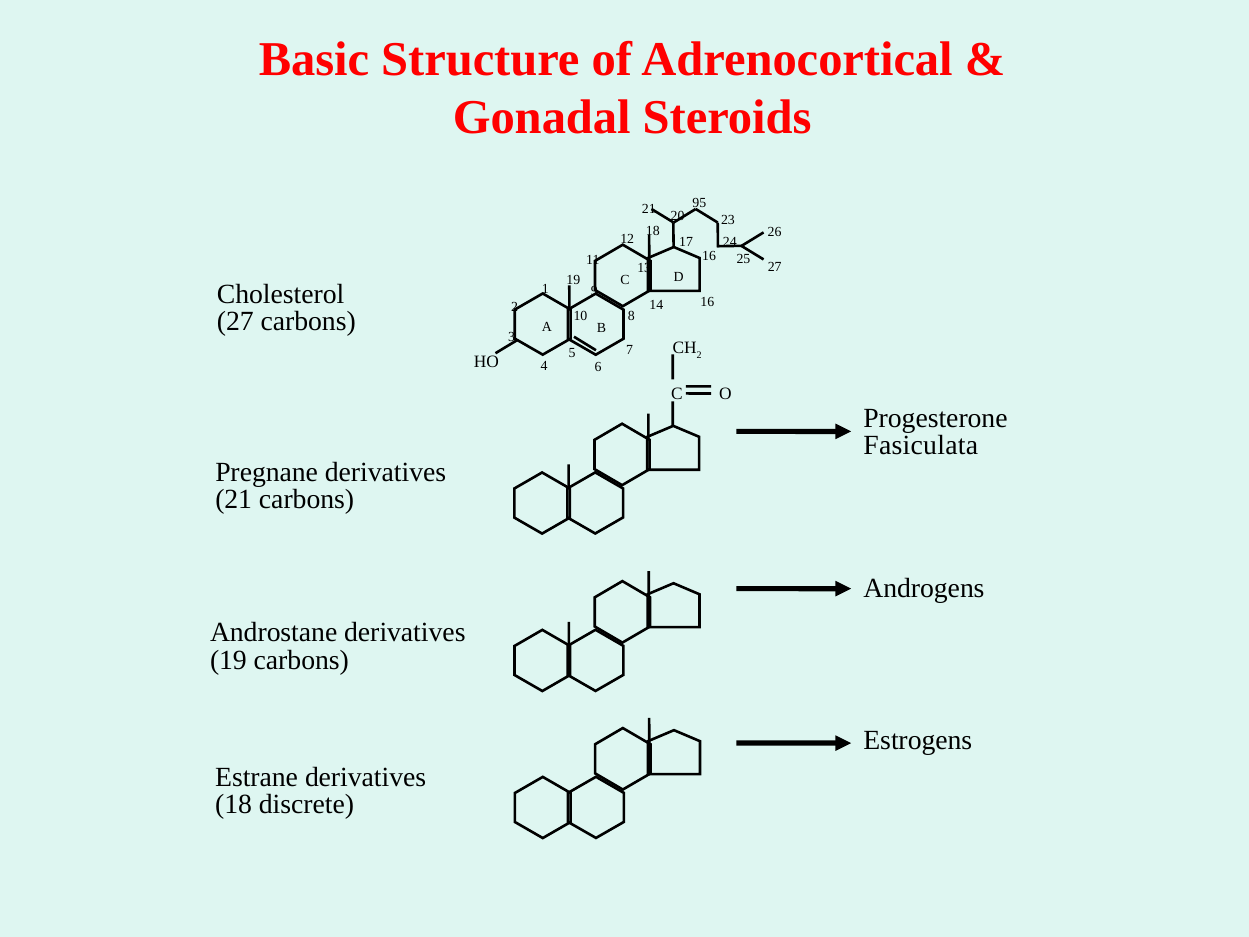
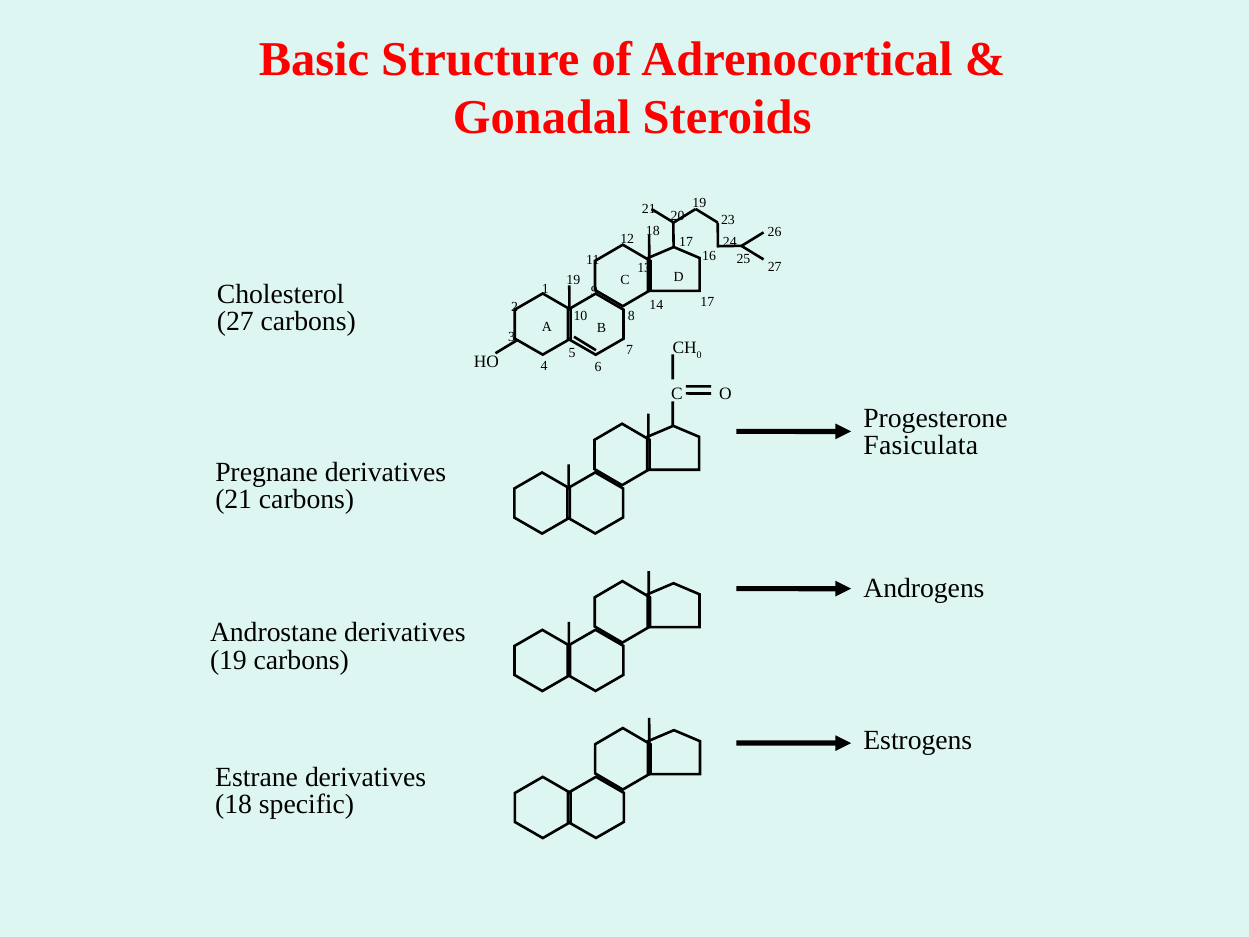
21 95: 95 -> 19 (699, 203)
14 16: 16 -> 17 (707, 302)
2: 2 -> 0 (699, 355)
discrete: discrete -> specific (307, 804)
